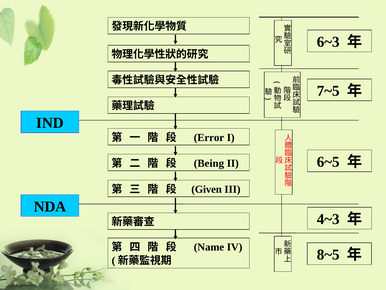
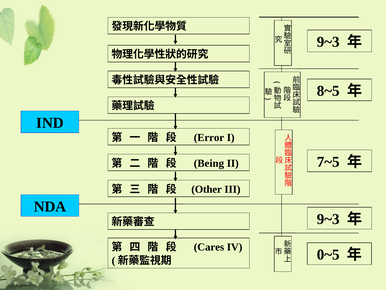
6~3: 6~3 -> 9~3 (328, 42)
7~5: 7~5 -> 8~5 (328, 91)
6~5: 6~5 -> 7~5 (328, 162)
Given: Given -> Other (207, 189)
4~3: 4~3 -> 9~3 (328, 219)
Name: Name -> Cares (209, 247)
8~5: 8~5 -> 0~5 (328, 254)
